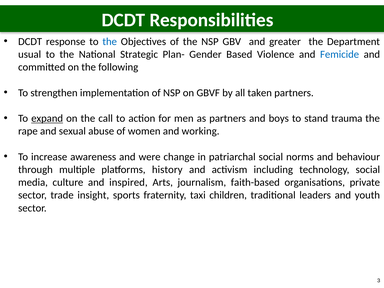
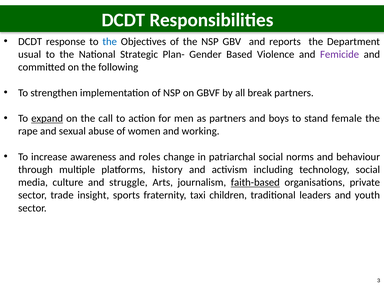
greater: greater -> reports (285, 42)
Femicide colour: blue -> purple (340, 54)
taken: taken -> break (260, 93)
trauma: trauma -> female (347, 118)
were: were -> roles (149, 157)
inspired: inspired -> struggle (128, 182)
faith-based underline: none -> present (255, 182)
